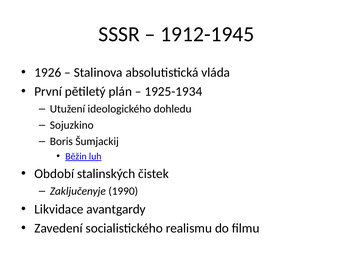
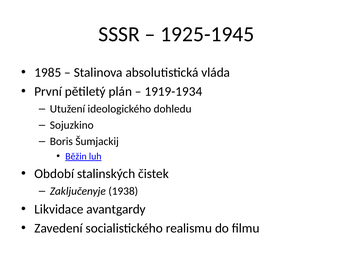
1912-1945: 1912-1945 -> 1925-1945 (207, 34)
1926: 1926 -> 1985 (48, 72)
1925-1934: 1925-1934 -> 1919-1934 (173, 91)
1990: 1990 -> 1938 (123, 191)
